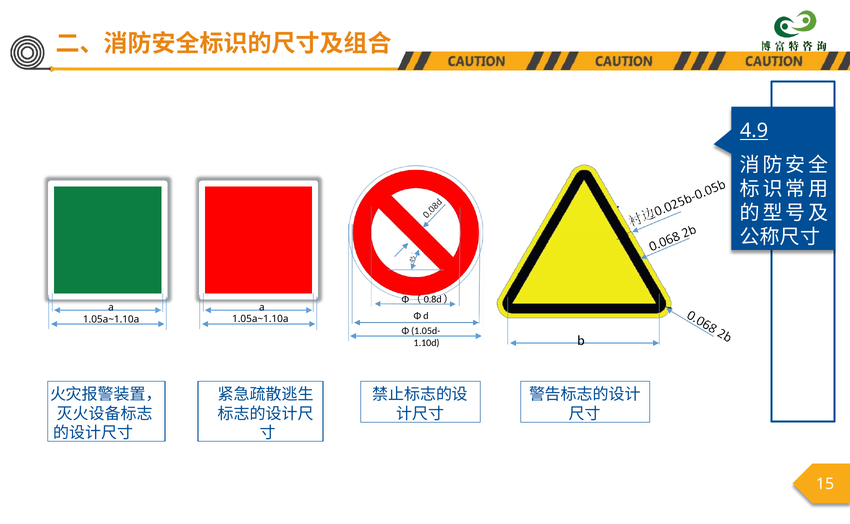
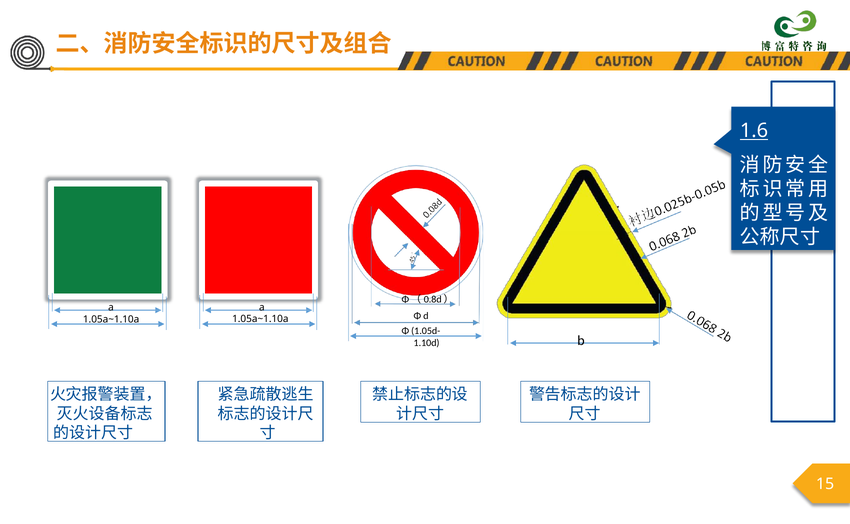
4.9: 4.9 -> 1.6 (754, 131)
